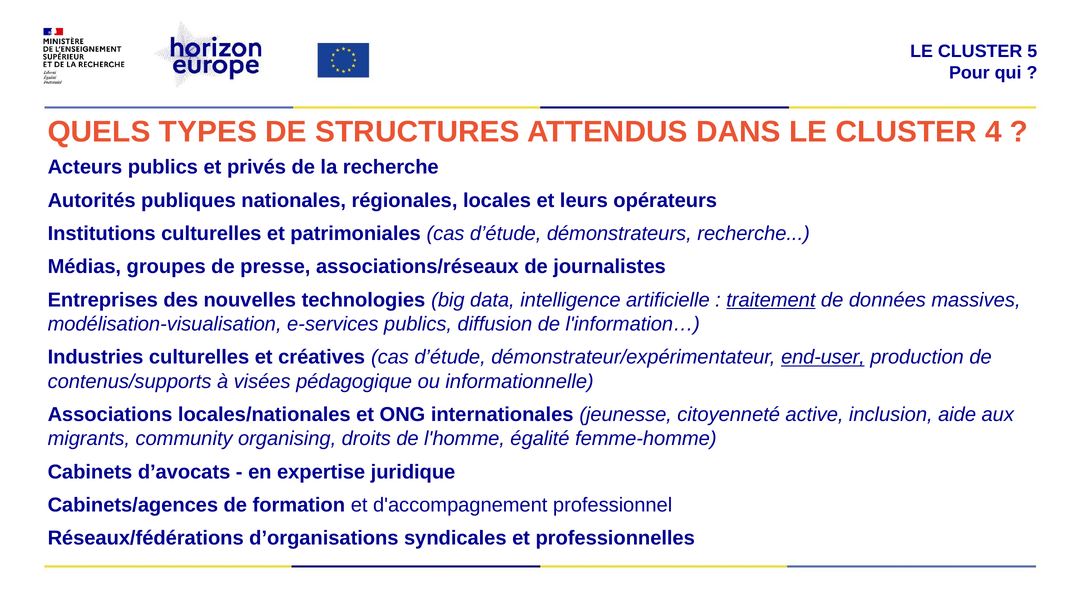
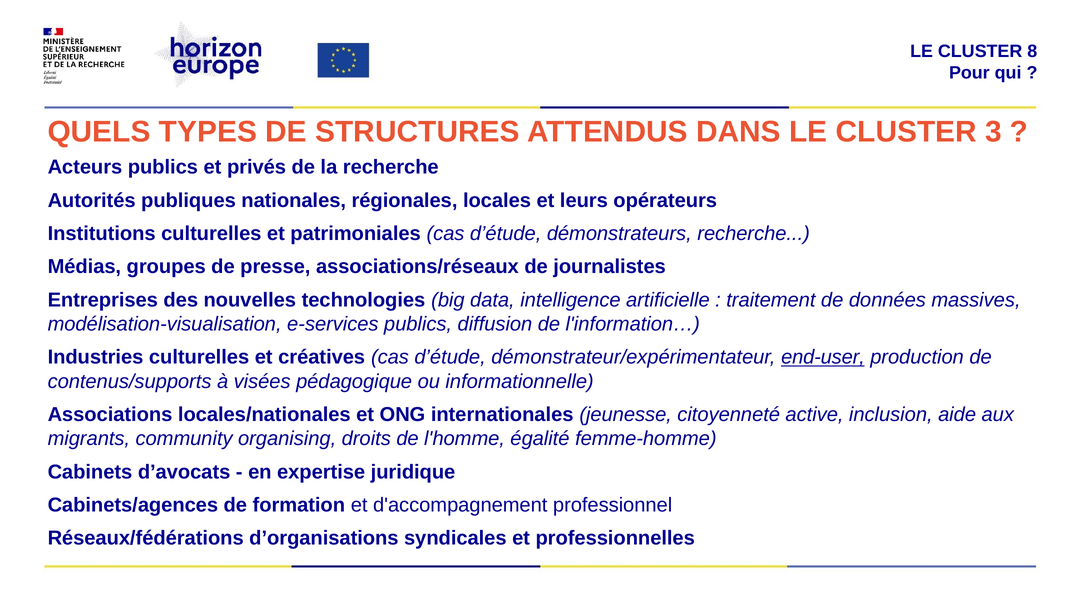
5: 5 -> 8 (1032, 51)
4: 4 -> 3 (993, 132)
traitement underline: present -> none (771, 300)
